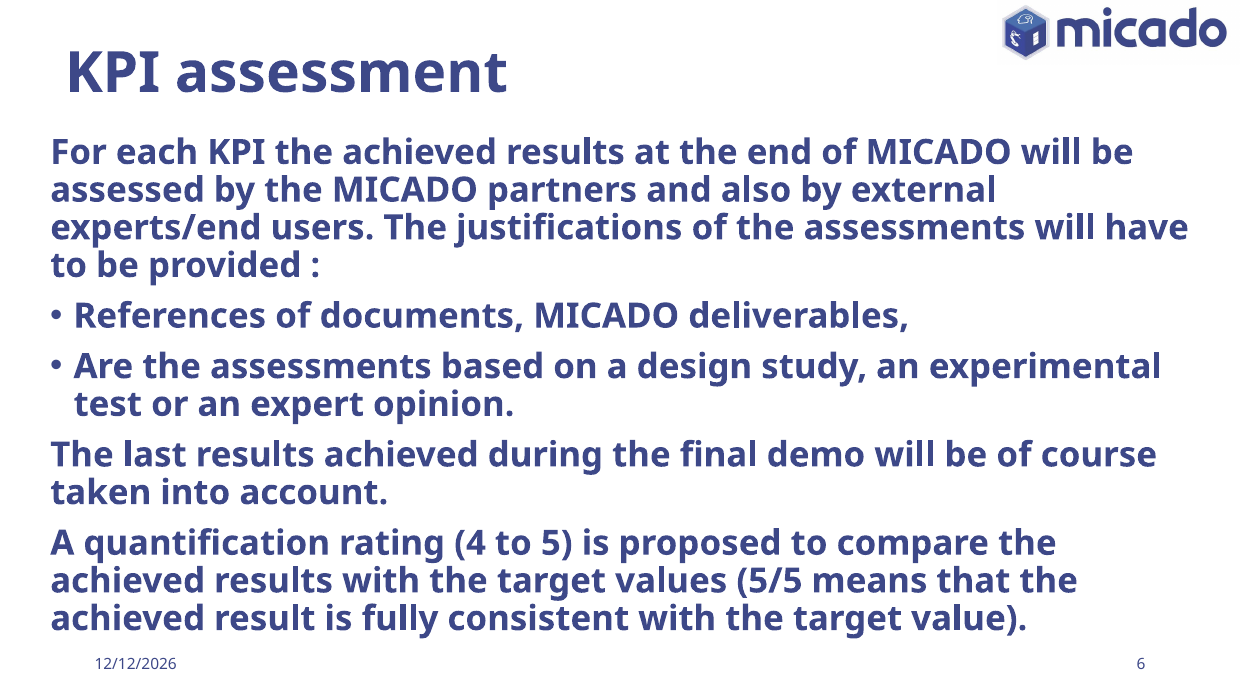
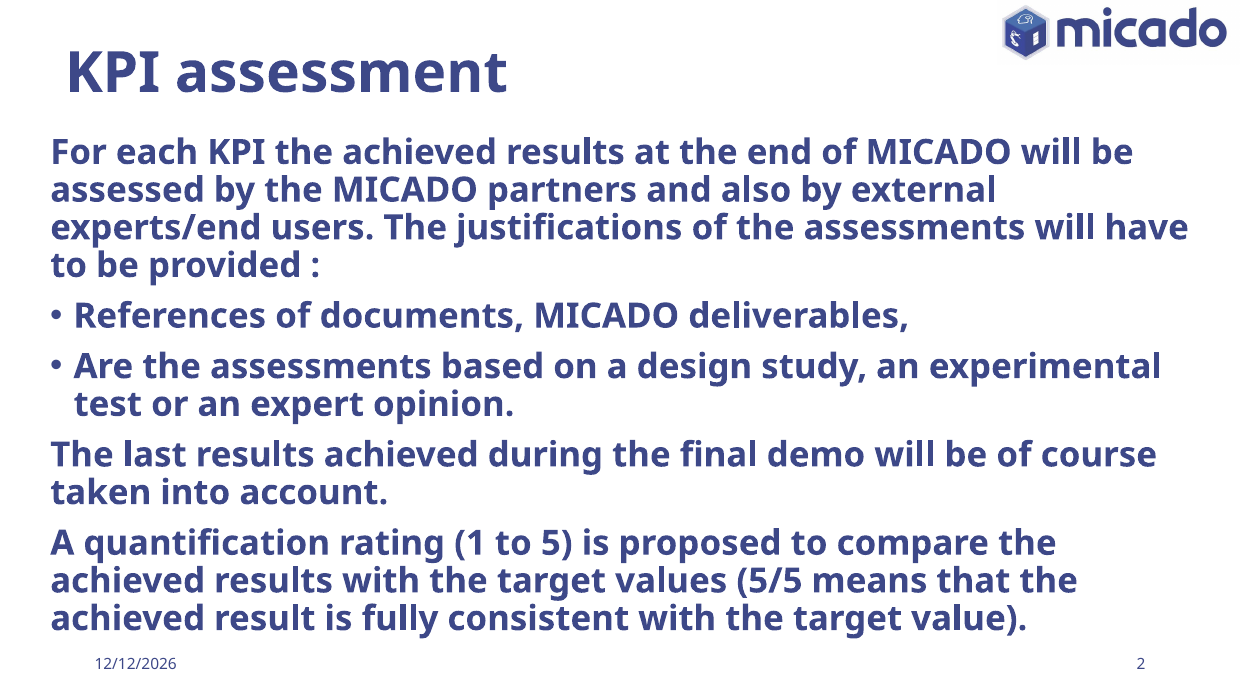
4: 4 -> 1 (470, 544)
6: 6 -> 2 (1141, 665)
